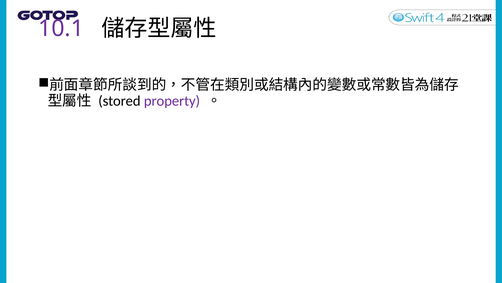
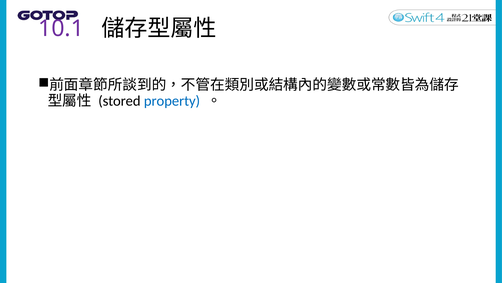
property colour: purple -> blue (172, 101)
